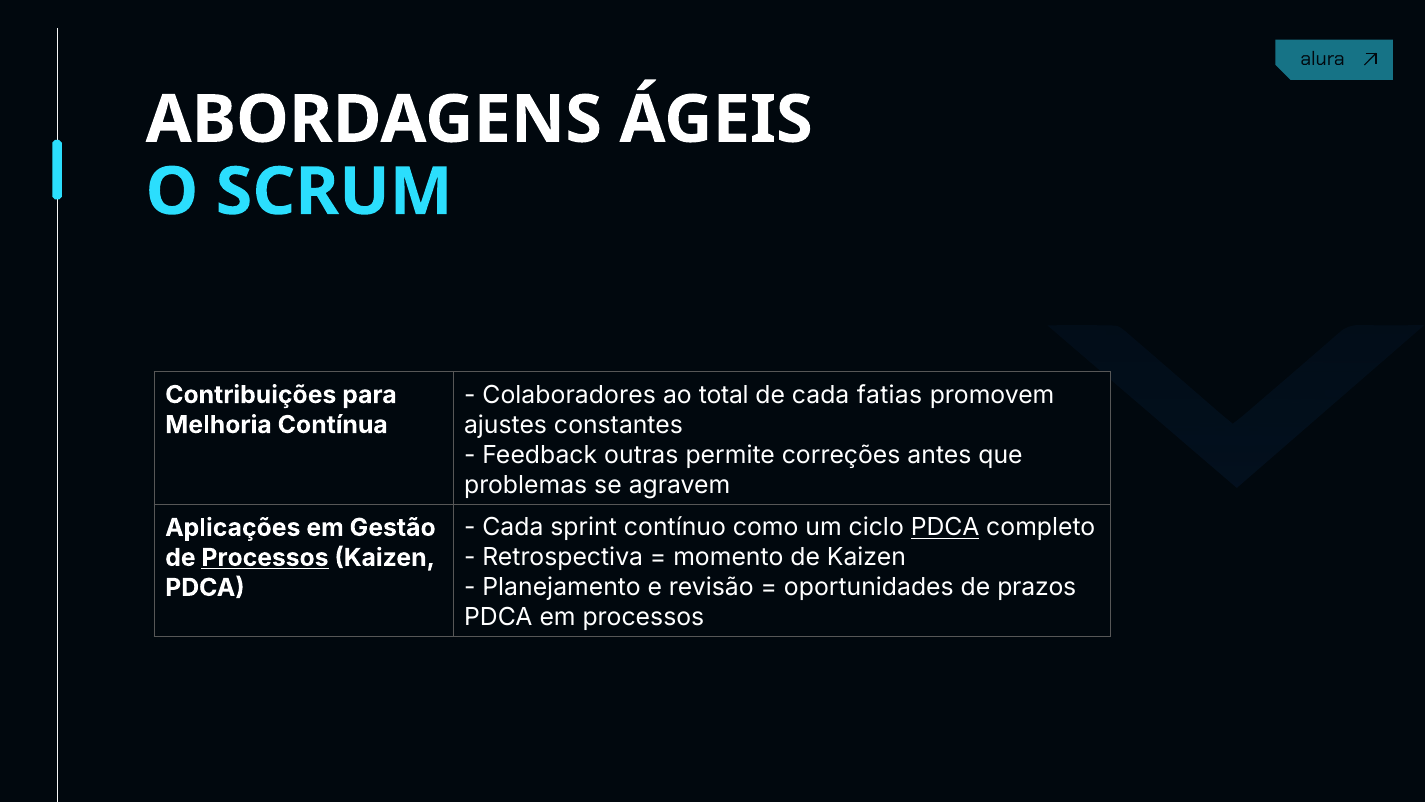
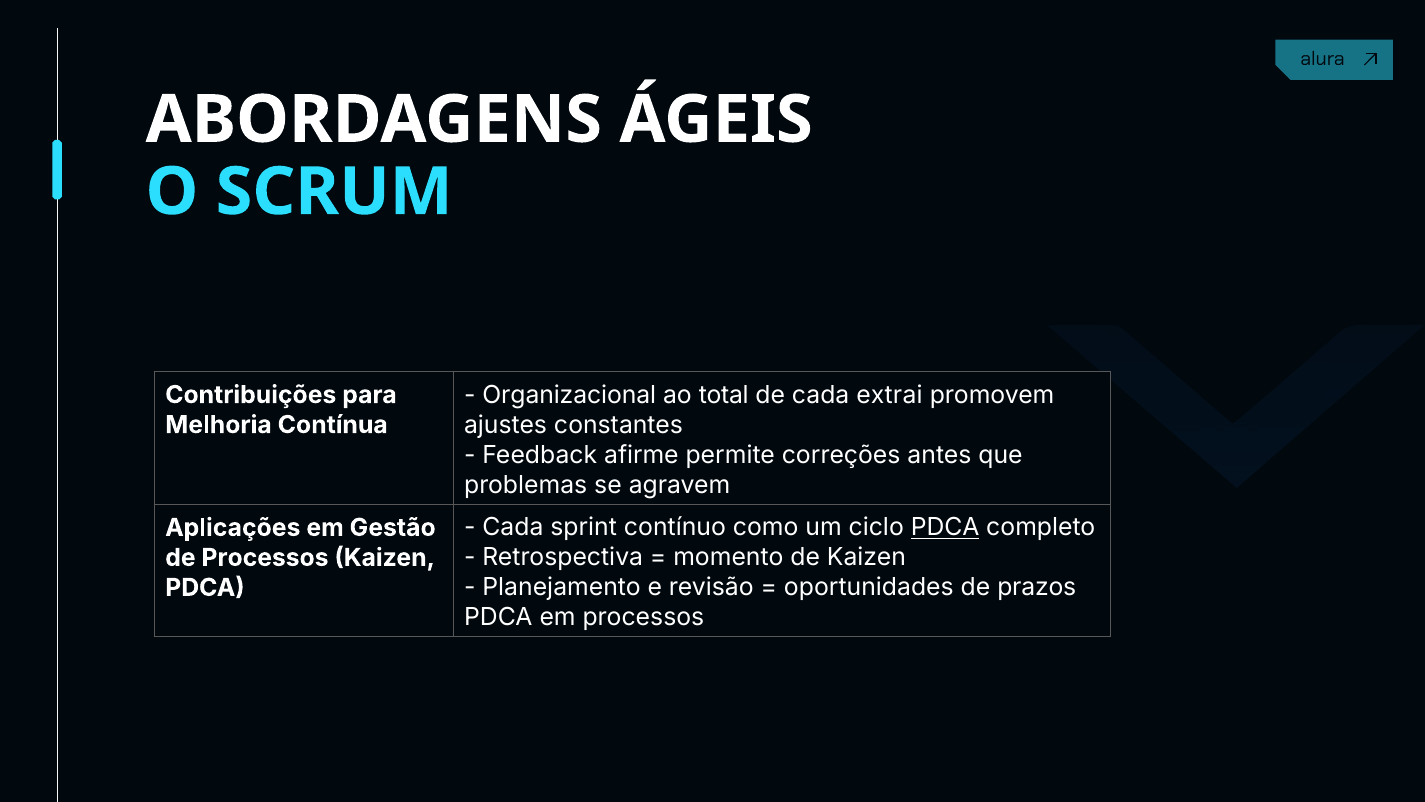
Colaboradores: Colaboradores -> Organizacional (569, 395)
fatias: fatias -> extrai (889, 395)
outras: outras -> afirme (641, 455)
Processos underline: present -> none (265, 557)
